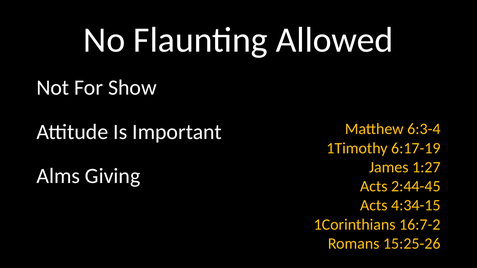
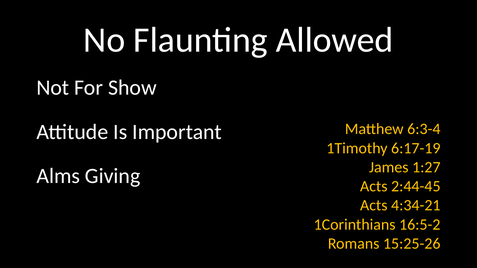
4:34-15: 4:34-15 -> 4:34-21 (416, 206)
16:7-2: 16:7-2 -> 16:5-2 (420, 225)
